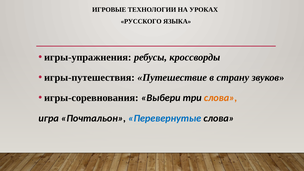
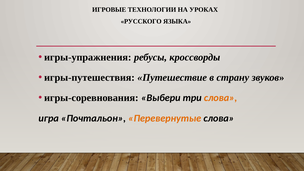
Перевернутые colour: blue -> orange (165, 118)
